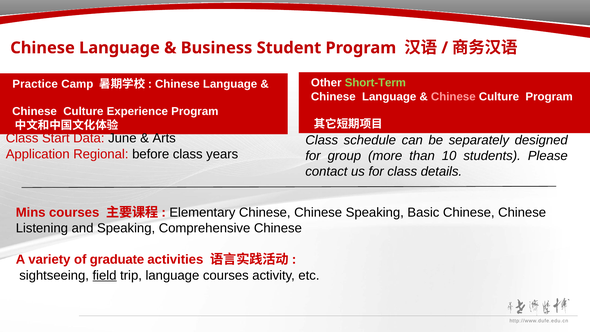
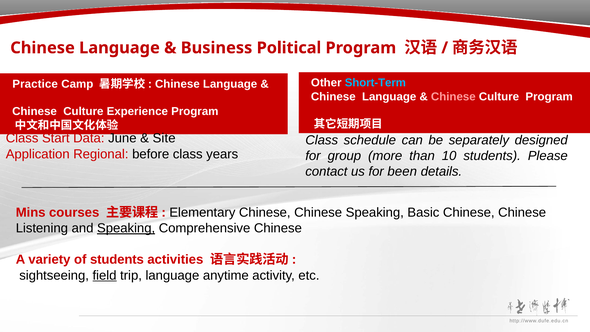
Student: Student -> Political (289, 48)
Short-Term colour: light green -> light blue (375, 83)
Arts: Arts -> Site (164, 138)
for class: class -> been (402, 172)
Speaking underline: none -> present (126, 228)
of graduate: graduate -> students (117, 260)
language courses: courses -> anytime (226, 275)
